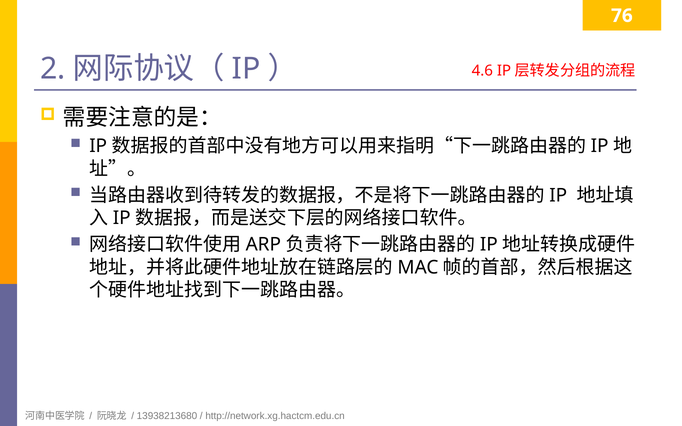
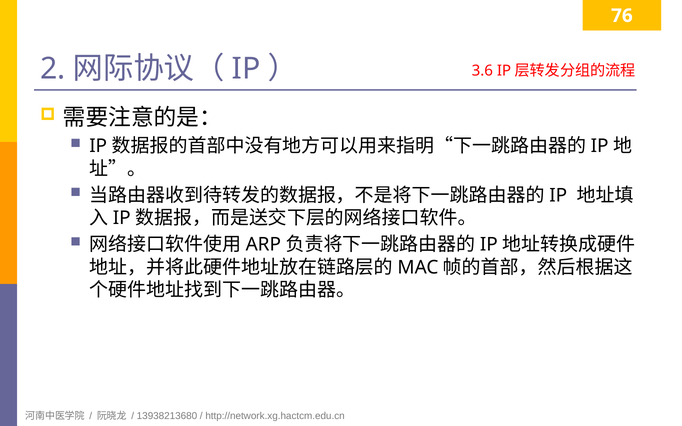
4.6: 4.6 -> 3.6 (482, 71)
